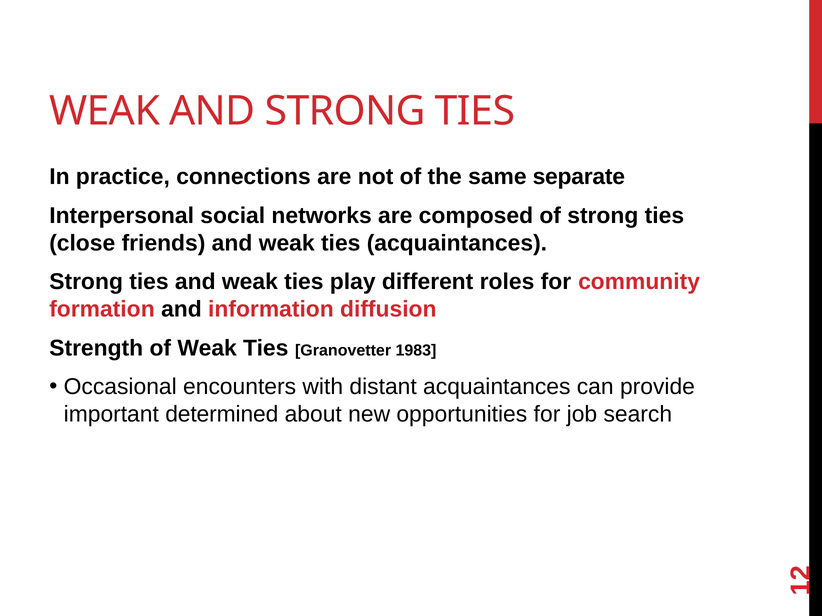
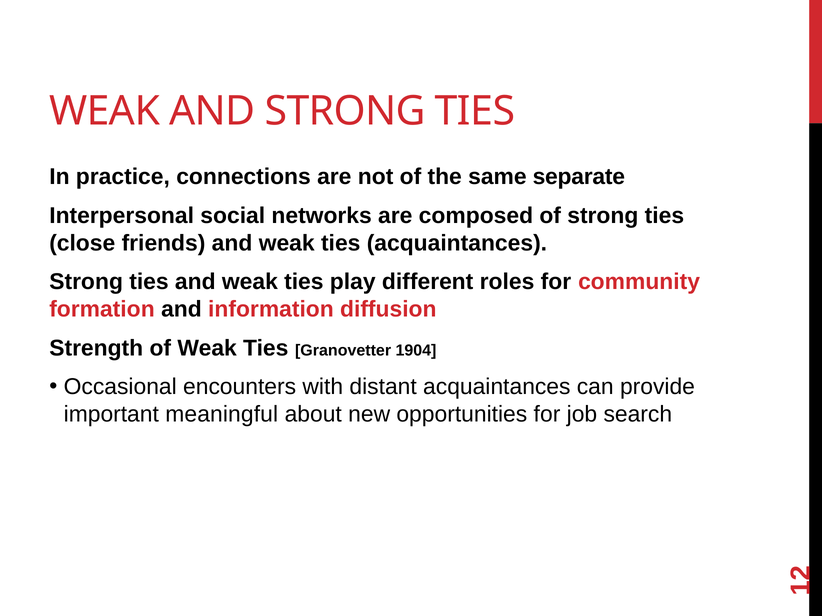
1983: 1983 -> 1904 (416, 351)
determined: determined -> meaningful (222, 415)
